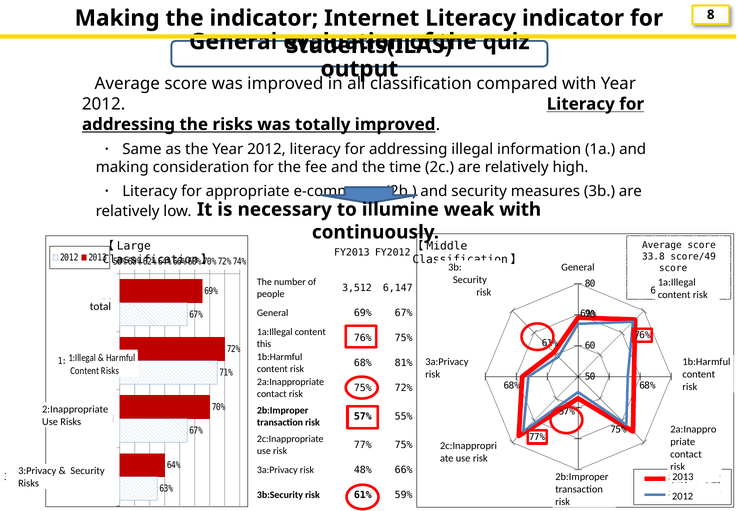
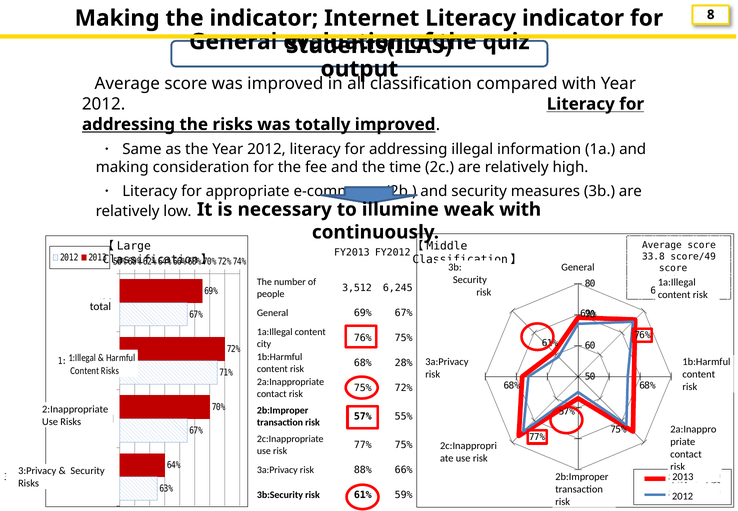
6,147: 6,147 -> 6,245 (398, 288)
this: this -> city (264, 344)
81%: 81% -> 28% (404, 363)
48%: 48% -> 88% (363, 470)
